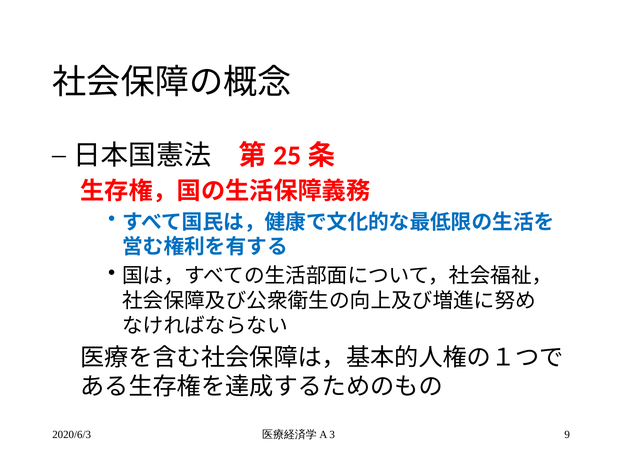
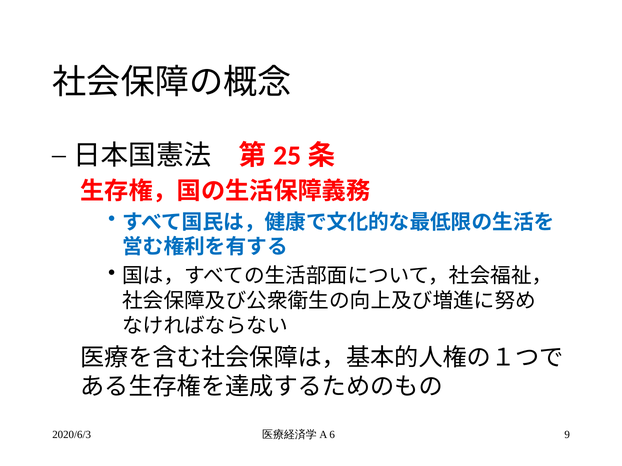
3: 3 -> 6 (332, 435)
